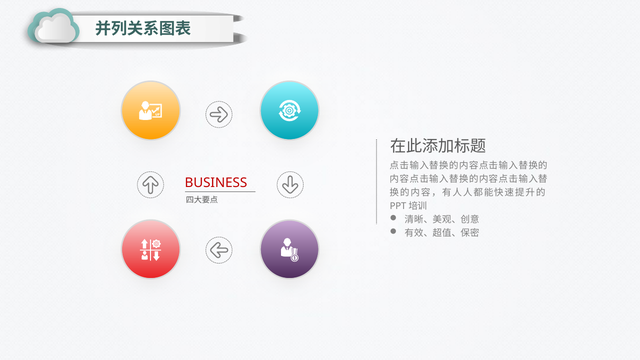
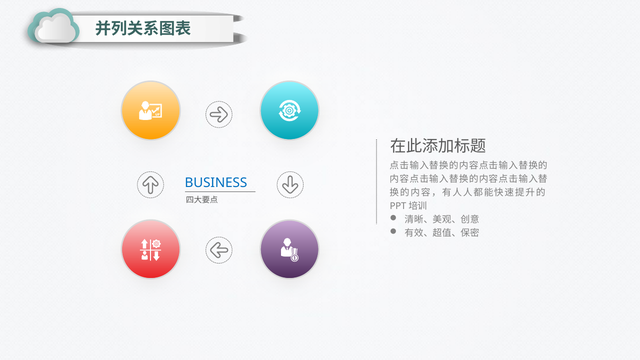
BUSINESS colour: red -> blue (216, 183)
